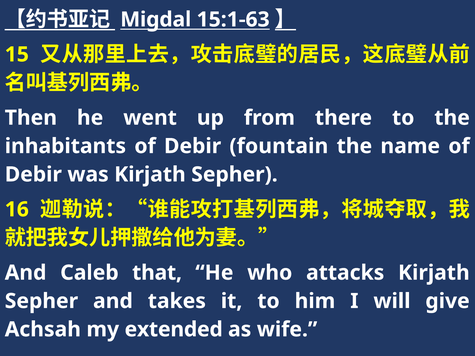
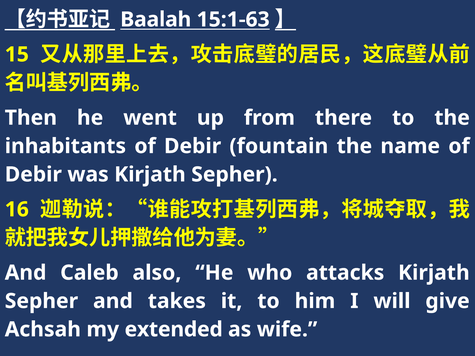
Migdal: Migdal -> Baalah (156, 20)
that: that -> also (157, 273)
